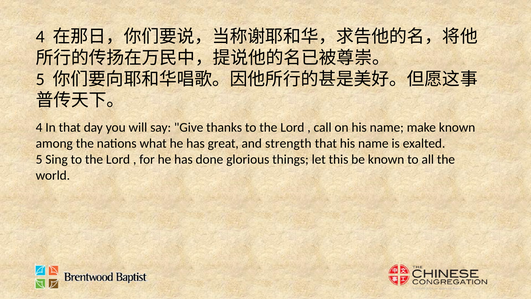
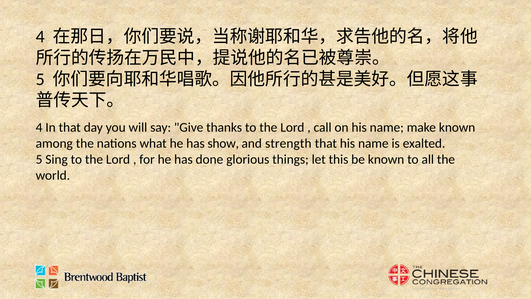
great: great -> show (223, 143)
